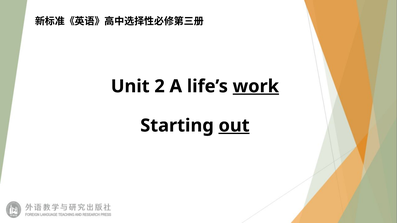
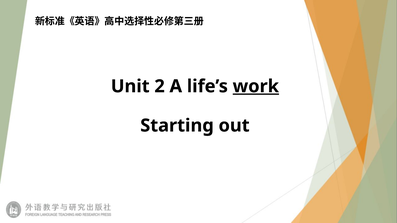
out underline: present -> none (234, 126)
